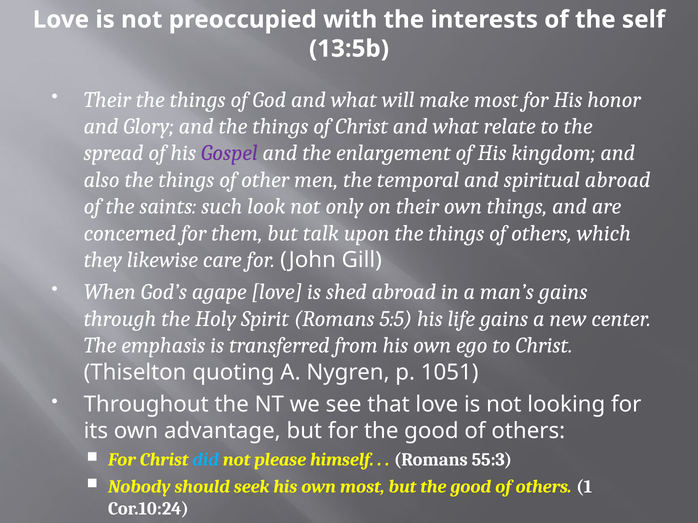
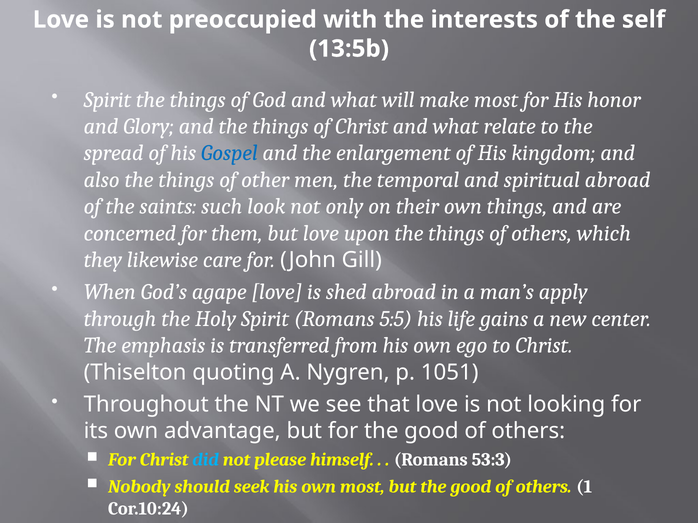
Their: Their -> Spirit (107, 100)
Gospel colour: purple -> blue (229, 153)
but talk: talk -> love (321, 233)
man’s gains: gains -> apply (563, 292)
55:3: 55:3 -> 53:3 (492, 460)
